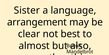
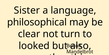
arrangement: arrangement -> philosophical (37, 22)
best: best -> turn (70, 34)
almost: almost -> looked (34, 45)
